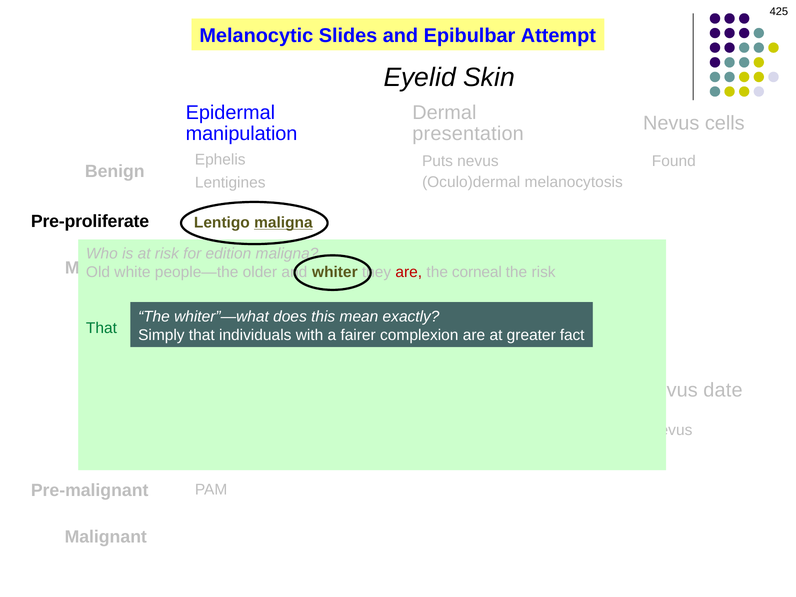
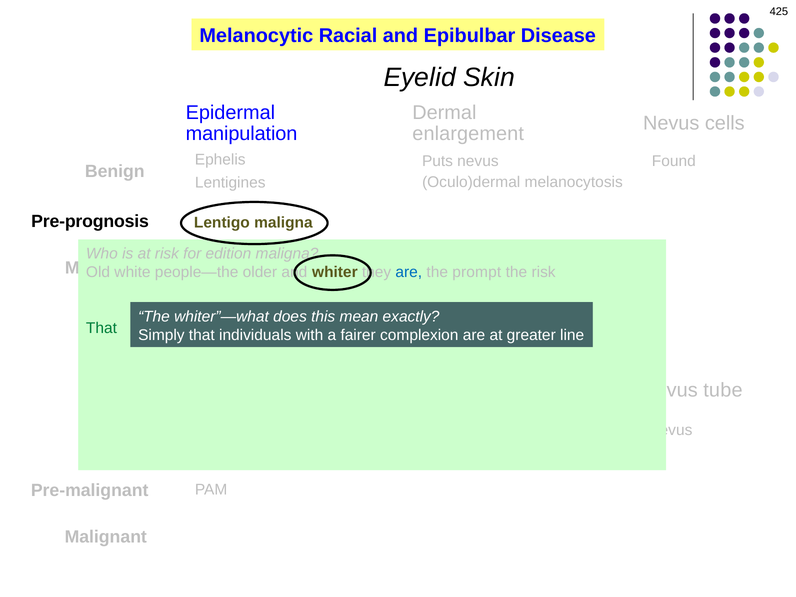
Slides: Slides -> Racial (348, 36)
Attempt: Attempt -> Disease (558, 36)
presentation: presentation -> enlargement (468, 134)
Pre-proliferate: Pre-proliferate -> Pre-prognosis (90, 221)
maligna underline: present -> none (283, 223)
are colour: red -> blue (409, 272)
corneal: corneal -> prompt (477, 272)
fact: fact -> line (572, 335)
date: date -> tube (723, 390)
